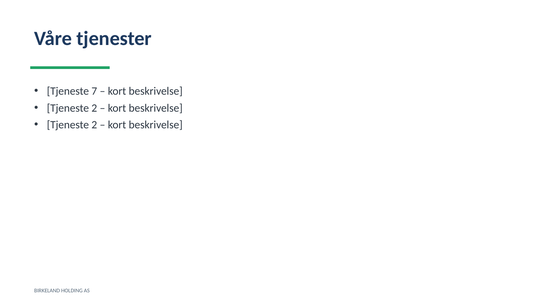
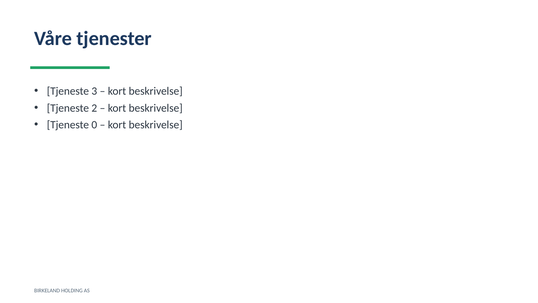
7: 7 -> 3 (94, 91)
2: 2 -> 0 (94, 125)
